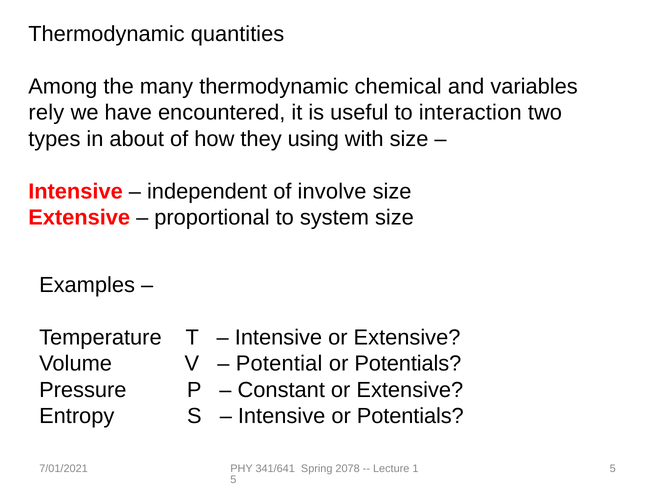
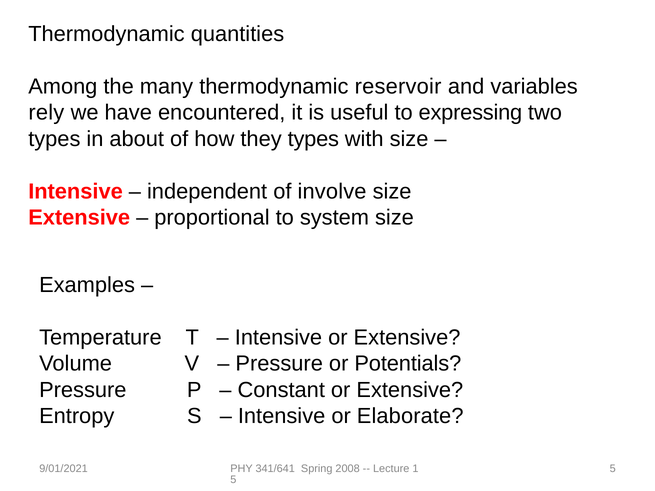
chemical: chemical -> reservoir (398, 87)
interaction: interaction -> expressing (470, 113)
they using: using -> types (313, 139)
Potential: Potential -> Pressure (279, 364)
Intensive or Potentials: Potentials -> Elaborate (410, 416)
7/01/2021: 7/01/2021 -> 9/01/2021 (64, 469)
2078: 2078 -> 2008 (348, 469)
